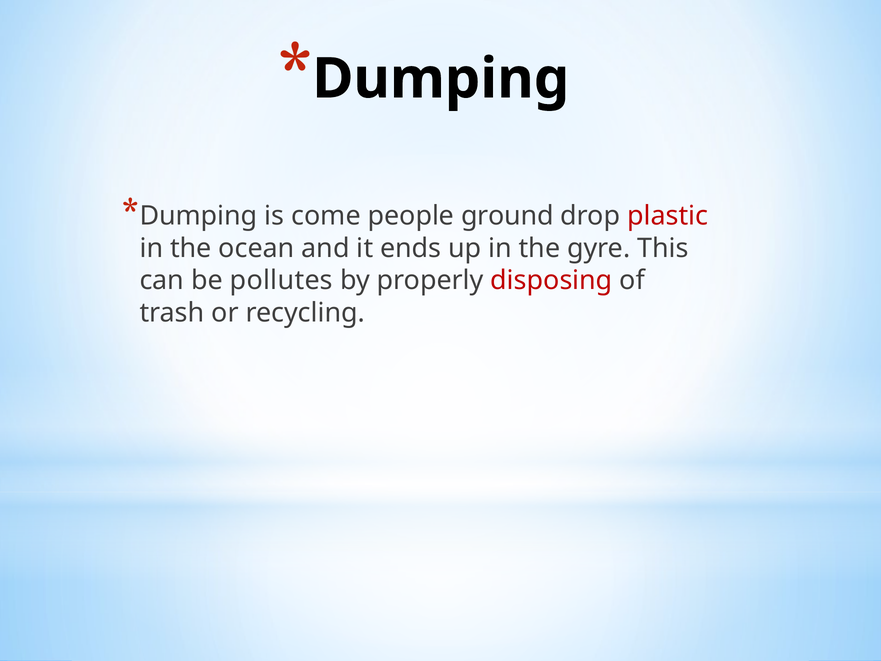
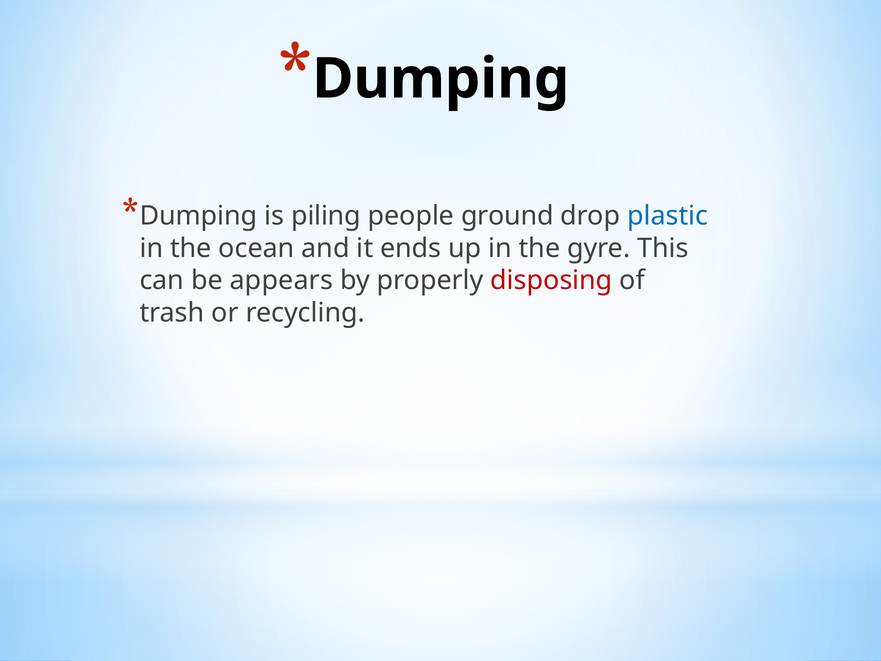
come: come -> piling (326, 216)
plastic colour: red -> blue (668, 216)
pollutes: pollutes -> appears (281, 280)
